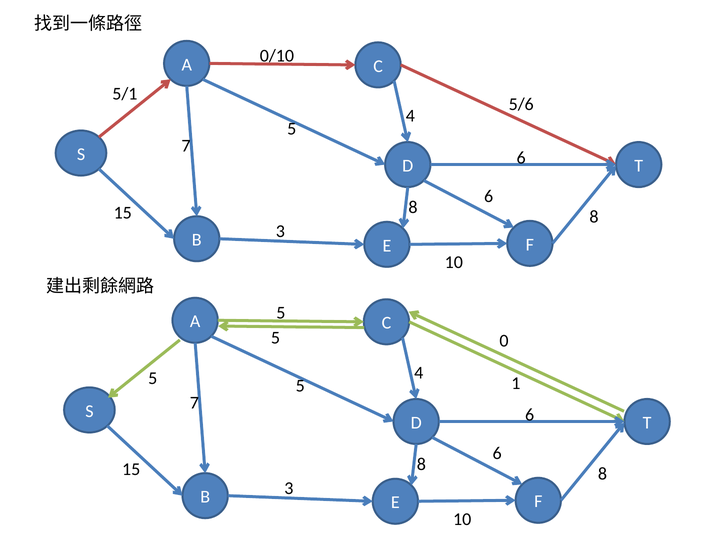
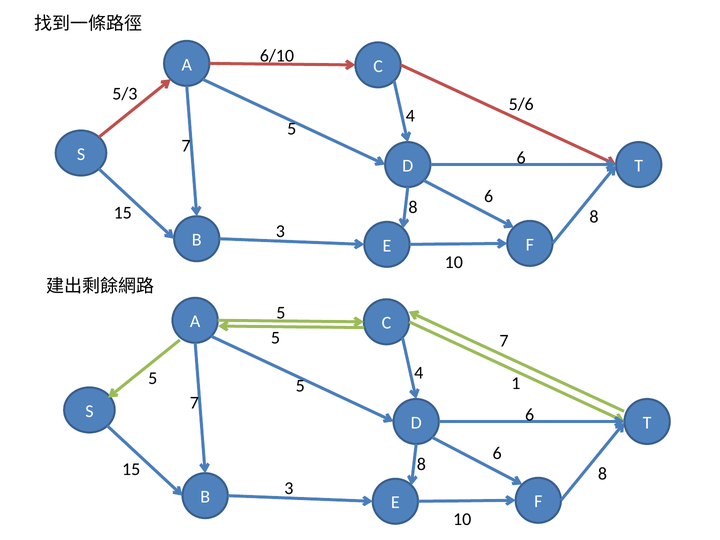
0/10: 0/10 -> 6/10 (277, 56)
5/1: 5/1 -> 5/3 (125, 94)
0: 0 -> 7 (504, 341)
